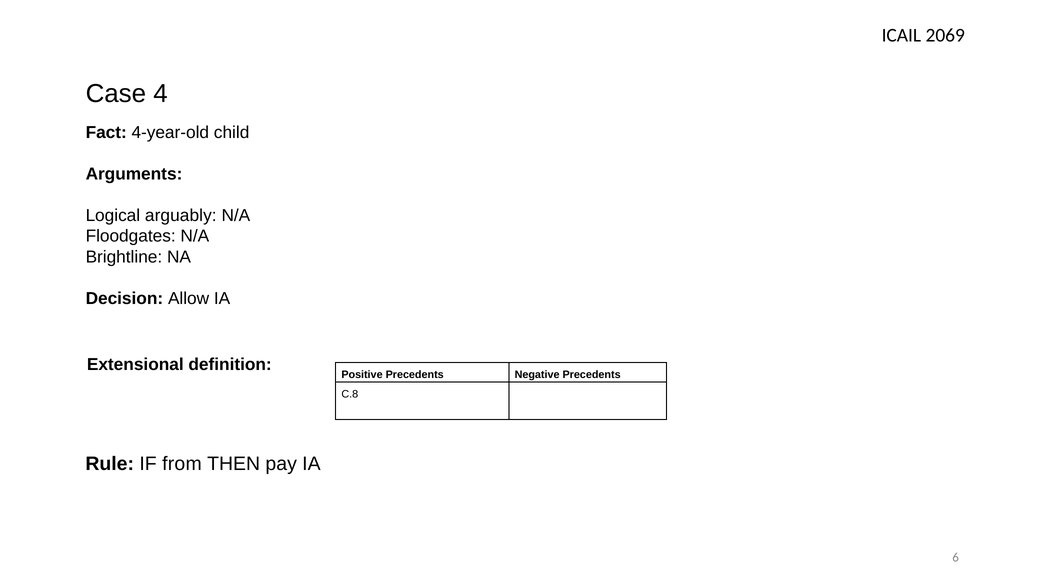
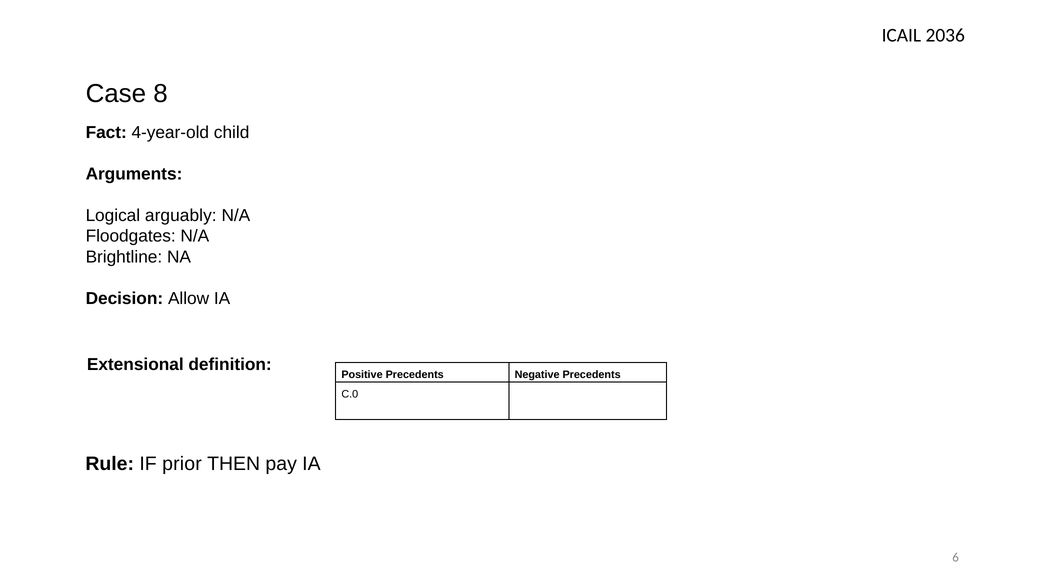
2069: 2069 -> 2036 (945, 35)
4: 4 -> 8 (161, 94)
C.8: C.8 -> C.0 (350, 394)
from: from -> prior (182, 463)
